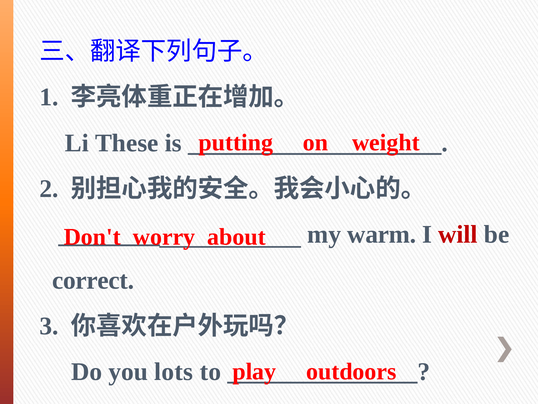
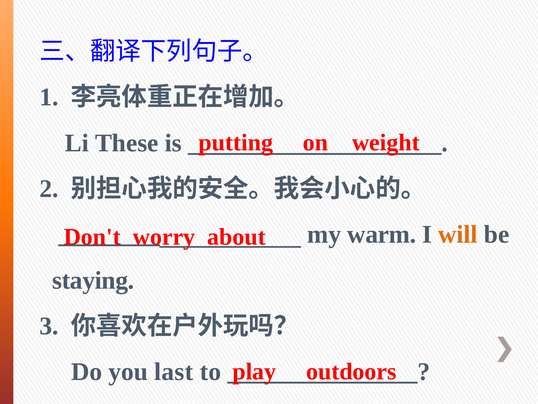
will colour: red -> orange (458, 234)
correct: correct -> staying (93, 280)
lots: lots -> last (174, 371)
